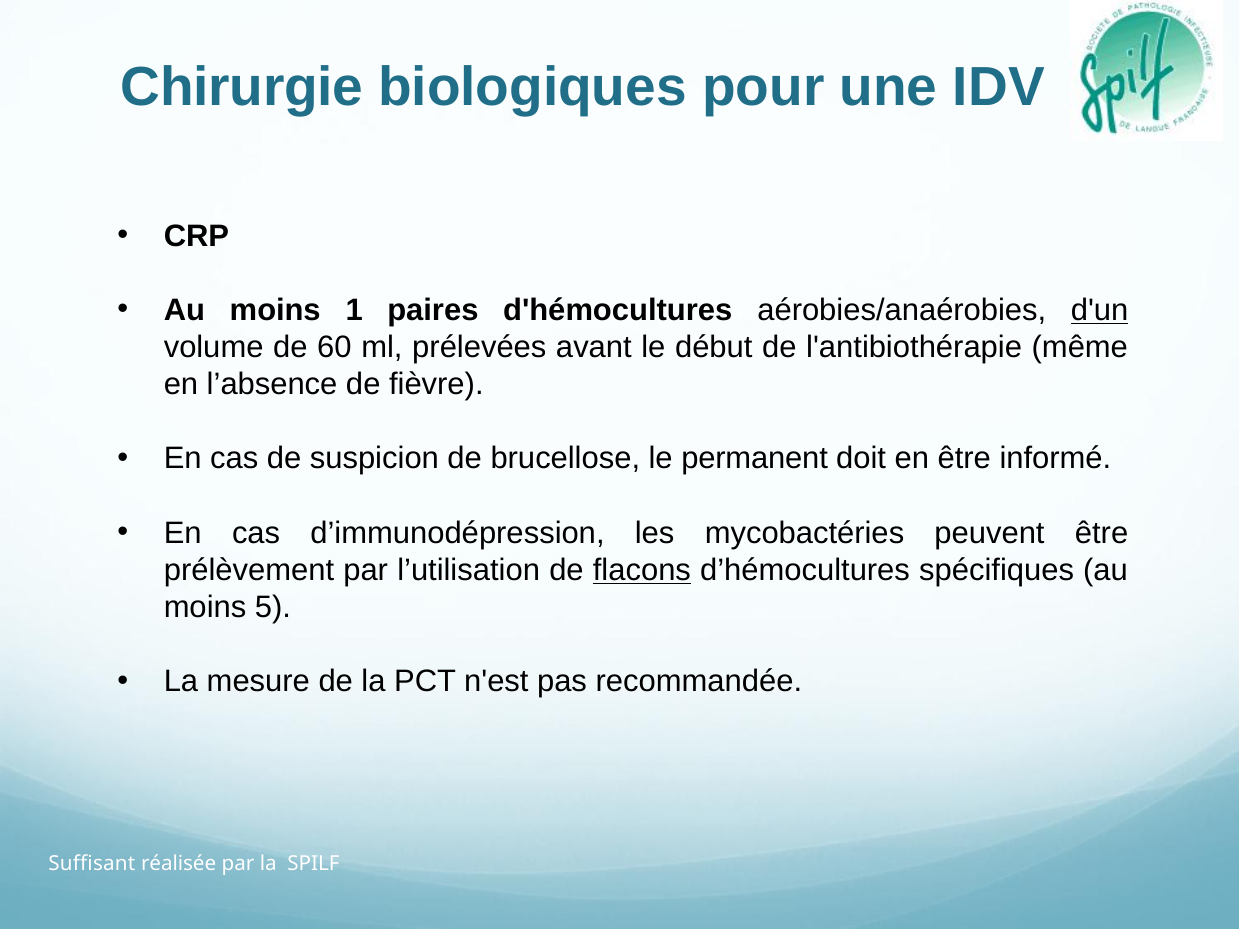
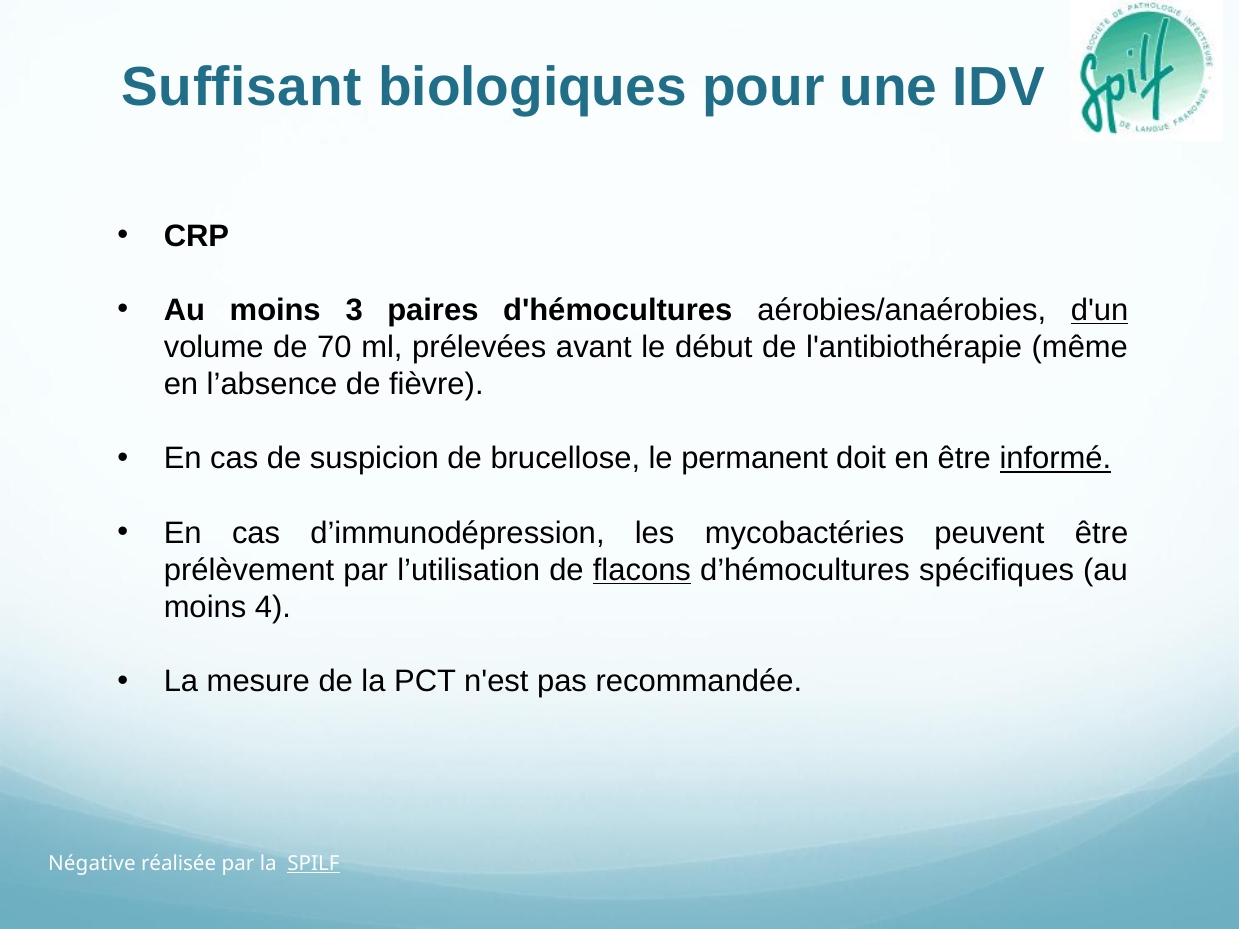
Chirurgie: Chirurgie -> Suffisant (242, 87)
1: 1 -> 3 (354, 310)
60: 60 -> 70 (334, 347)
informé underline: none -> present (1055, 459)
5: 5 -> 4 (273, 608)
Suffisant: Suffisant -> Négative (92, 864)
SPILF underline: none -> present (314, 864)
